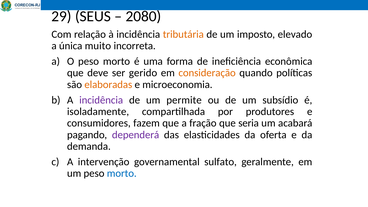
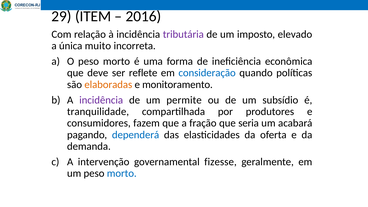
SEUS: SEUS -> ITEM (93, 16)
2080: 2080 -> 2016 (143, 16)
tributária colour: orange -> purple (183, 34)
gerido: gerido -> reflete (143, 73)
consideração colour: orange -> blue (207, 73)
microeconomia: microeconomia -> monitoramento (177, 85)
isoladamente: isoladamente -> tranquilidade (98, 112)
dependerá colour: purple -> blue (136, 135)
sulfato: sulfato -> fizesse (220, 162)
